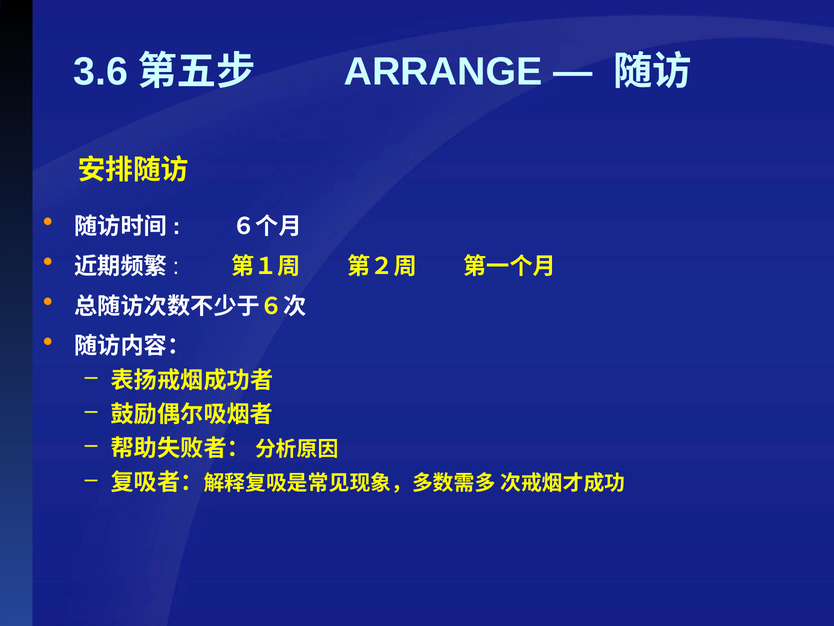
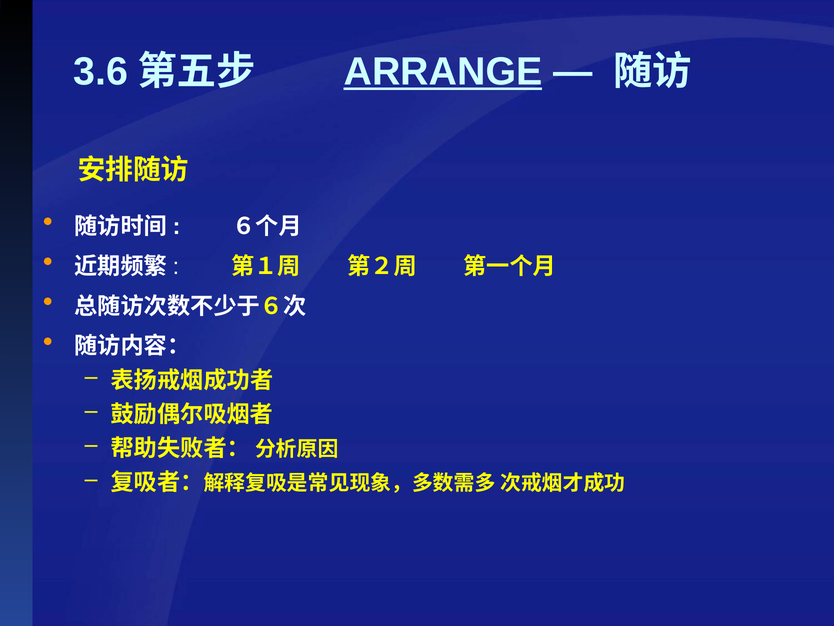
ARRANGE underline: none -> present (443, 72)
